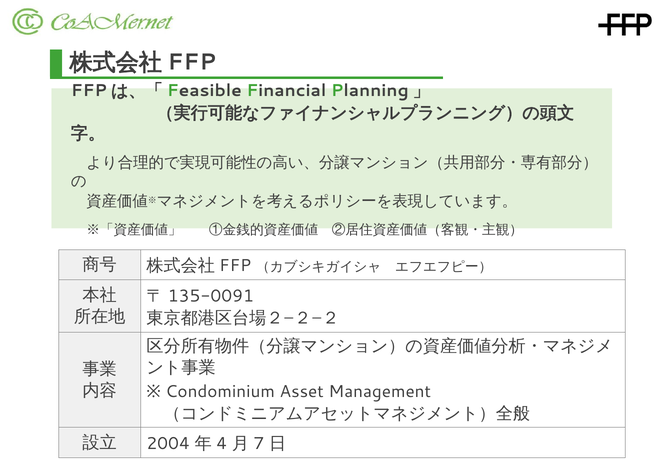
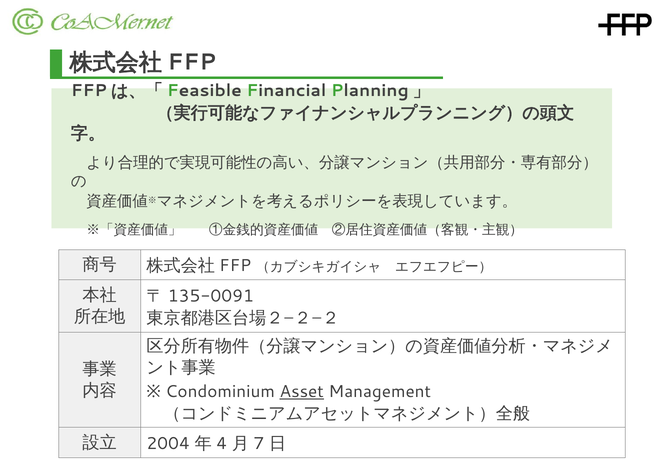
Asset underline: none -> present (302, 391)
